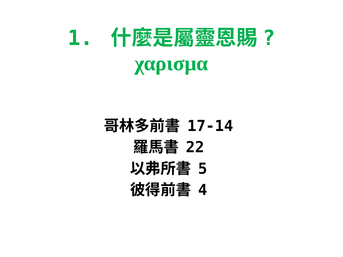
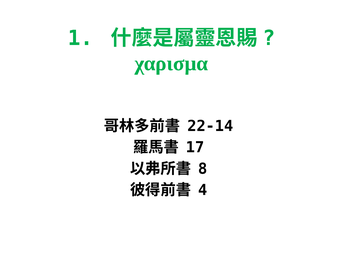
17-14: 17-14 -> 22-14 (210, 126)
22: 22 -> 17 (195, 148)
5: 5 -> 8 (203, 169)
